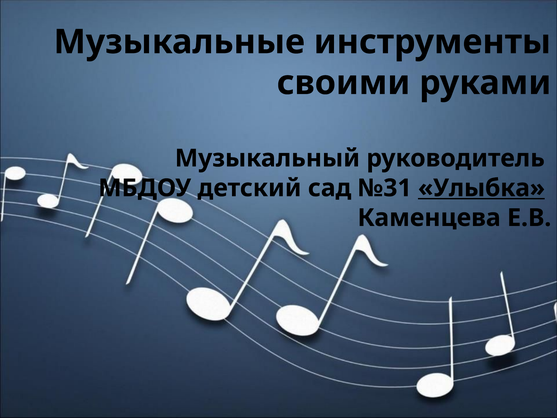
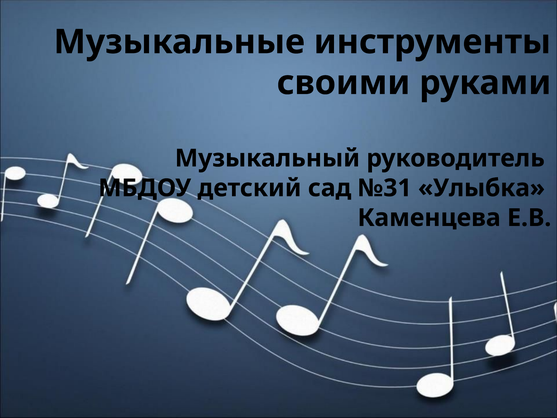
Улыбка underline: present -> none (482, 188)
